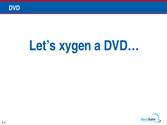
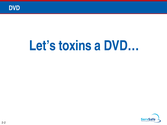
xygen: xygen -> toxins (75, 46)
